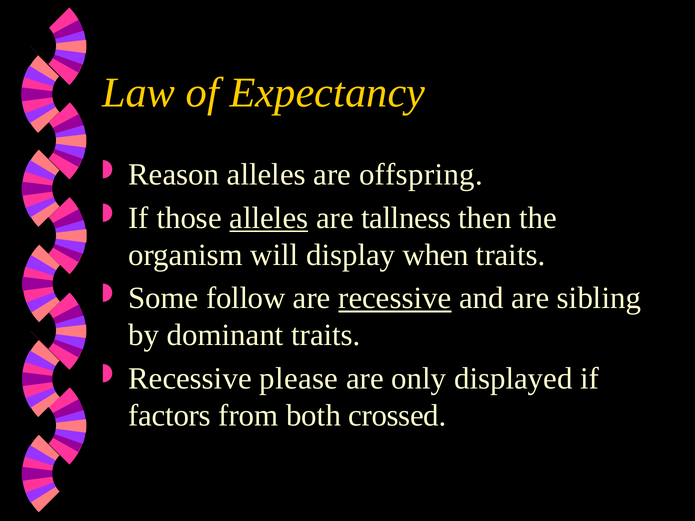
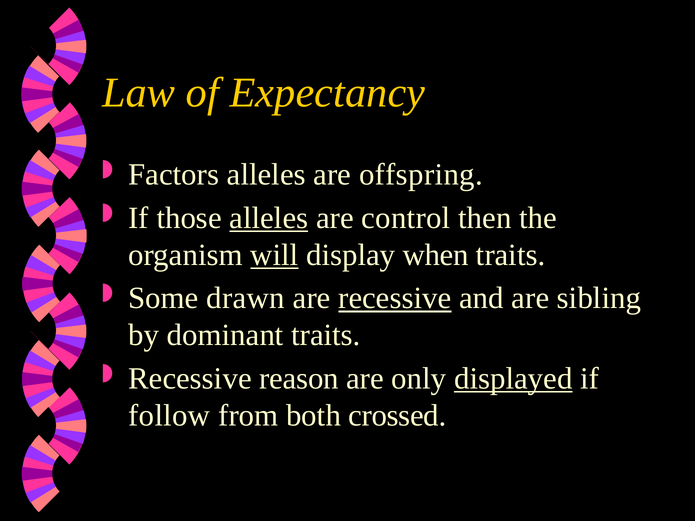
Reason: Reason -> Factors (174, 175)
tallness: tallness -> control (406, 218)
will underline: none -> present (274, 255)
follow: follow -> drawn (246, 298)
please: please -> reason (299, 379)
displayed underline: none -> present (513, 379)
factors: factors -> follow (169, 416)
